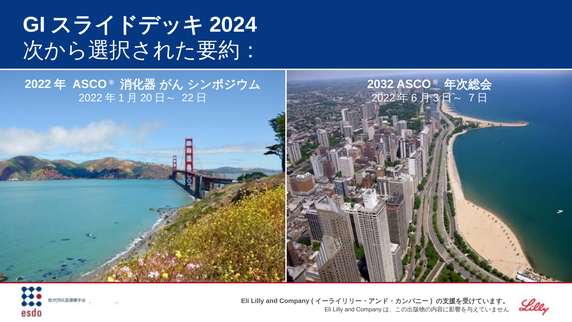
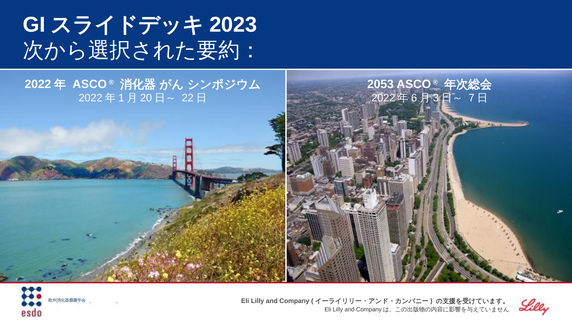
2024: 2024 -> 2023 (233, 25)
2032: 2032 -> 2053 (380, 84)
